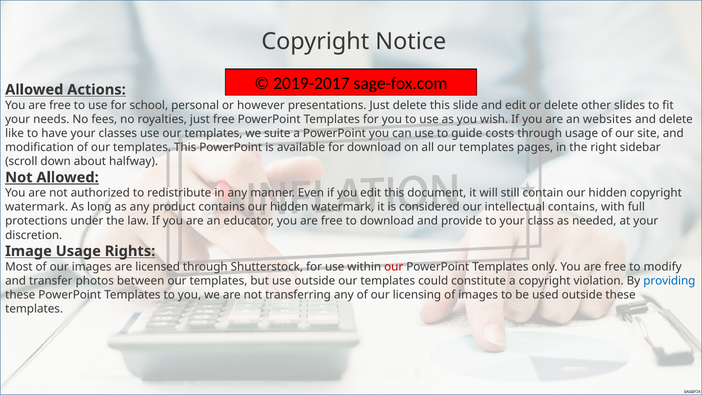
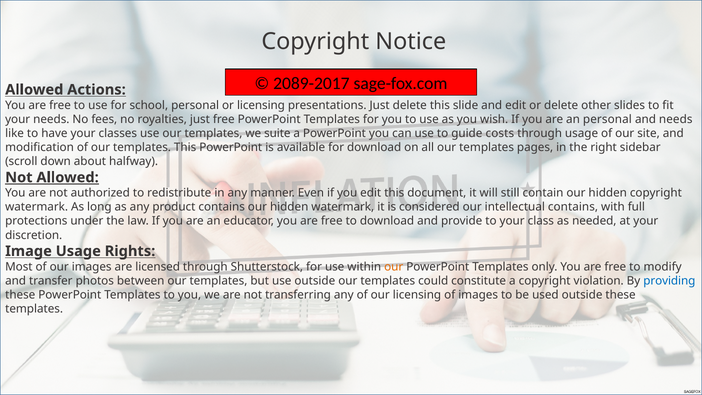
2019-2017: 2019-2017 -> 2089-2017 (311, 83)
or however: however -> licensing (261, 105)
an websites: websites -> personal (607, 119)
and delete: delete -> needs (676, 119)
our colour: red -> orange (394, 267)
